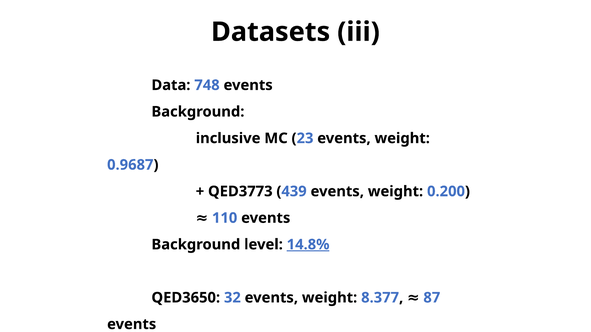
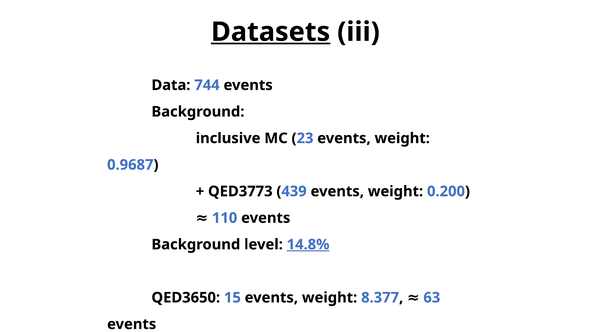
Datasets underline: none -> present (271, 32)
748: 748 -> 744 (207, 85)
32: 32 -> 15 (232, 298)
87: 87 -> 63 (432, 298)
